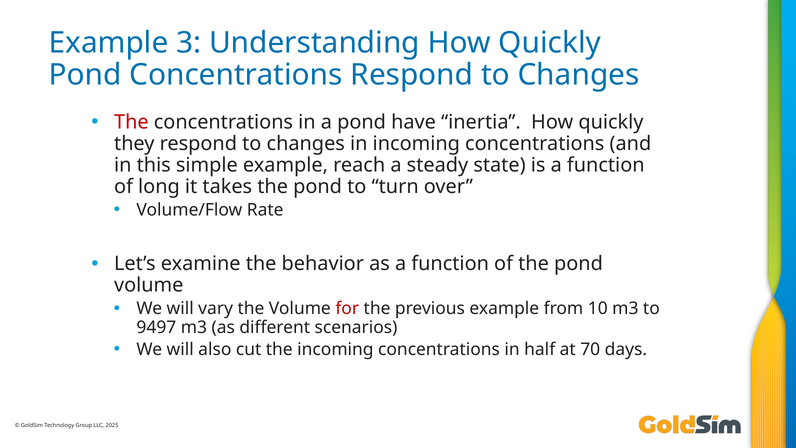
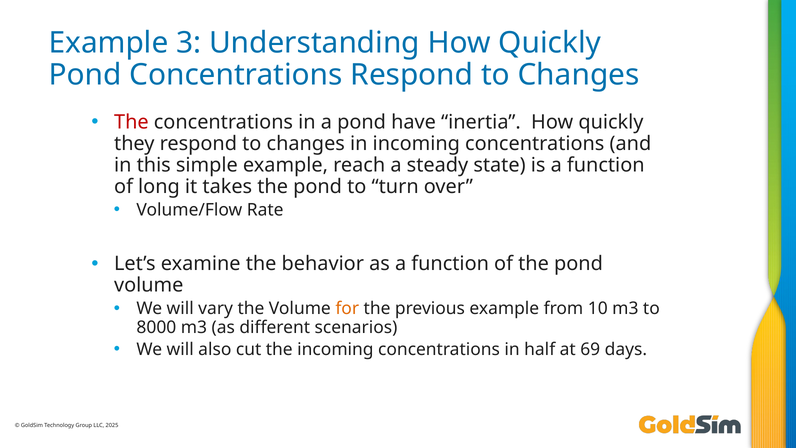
for colour: red -> orange (347, 308)
9497: 9497 -> 8000 (156, 327)
70: 70 -> 69 (590, 349)
